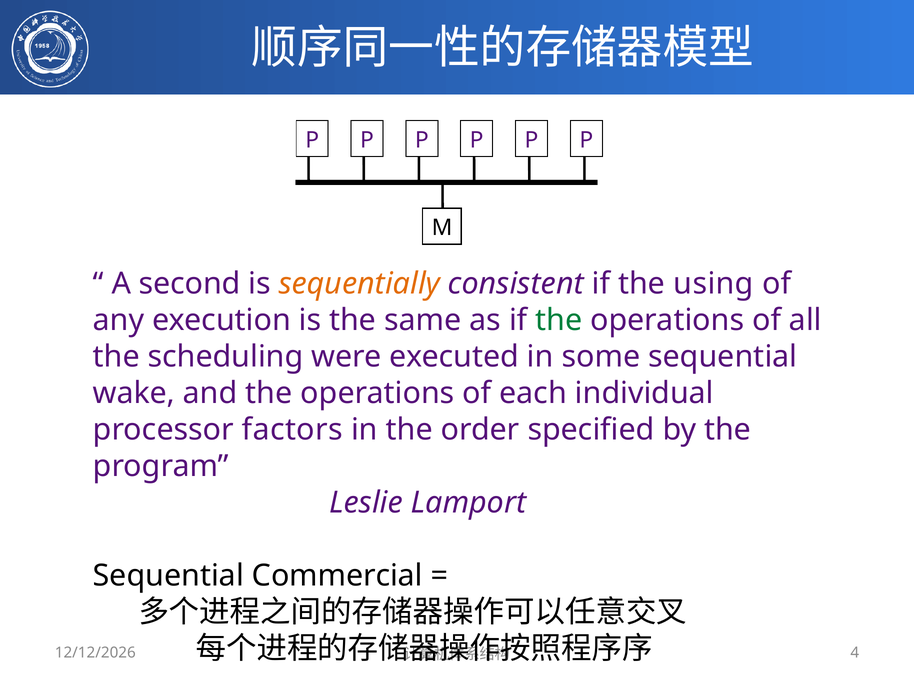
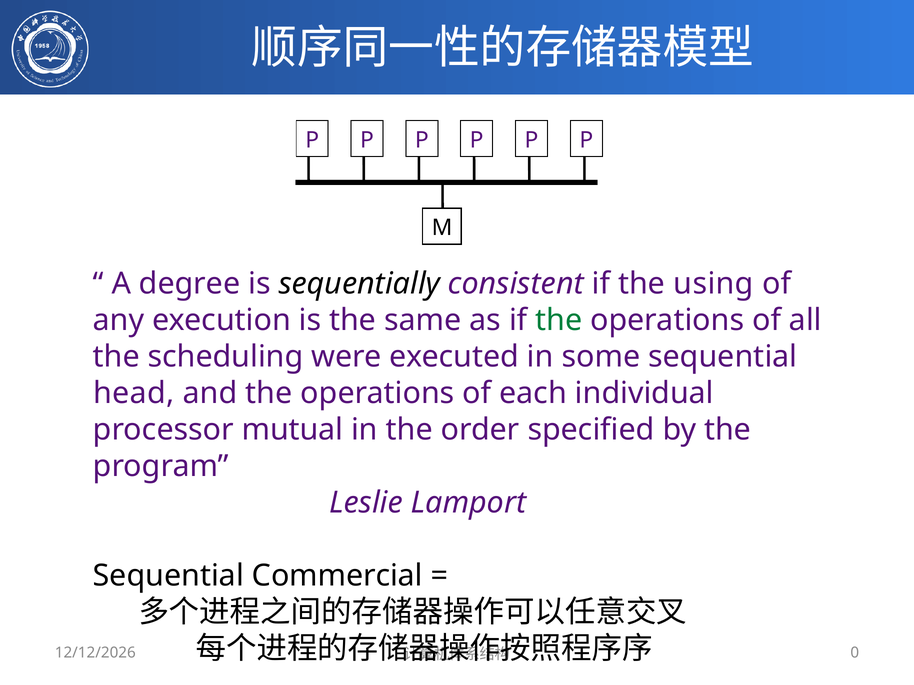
second: second -> degree (190, 284)
sequentially colour: orange -> black (359, 284)
wake: wake -> head (134, 393)
factors: factors -> mutual (293, 430)
4: 4 -> 0 (855, 653)
